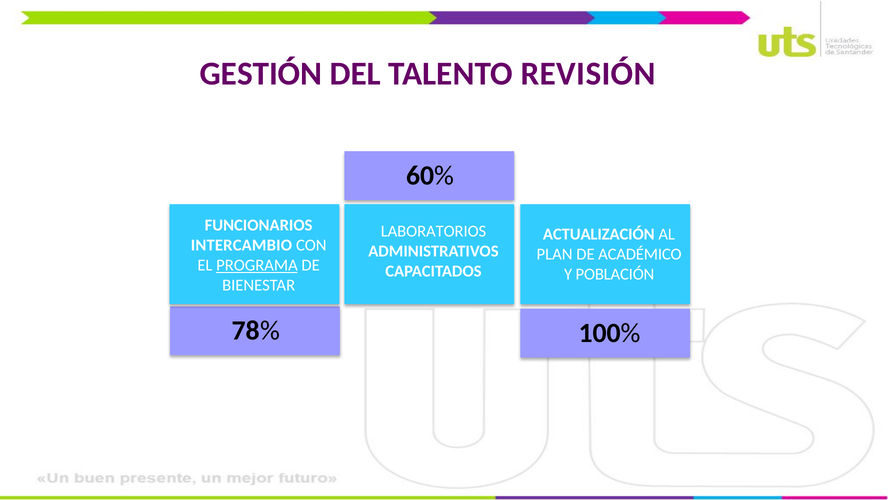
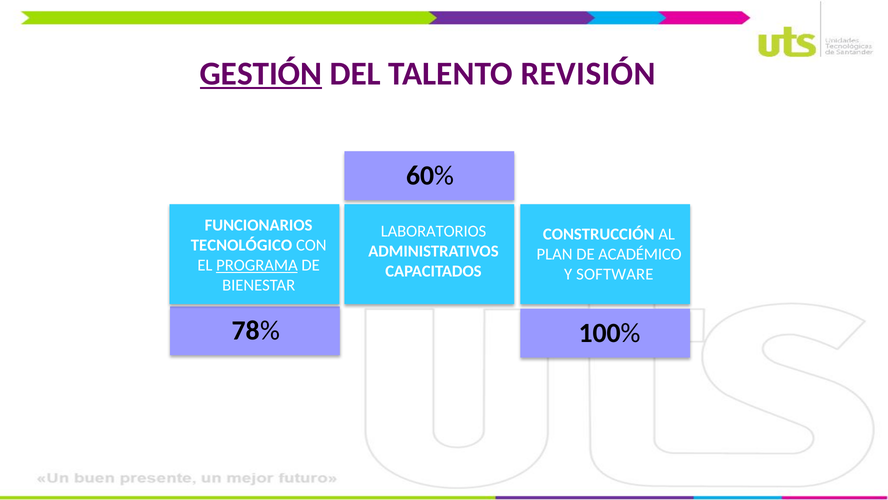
GESTIÓN underline: none -> present (261, 74)
ACTUALIZACIÓN: ACTUALIZACIÓN -> CONSTRUCCIÓN (599, 234)
INTERCAMBIO: INTERCAMBIO -> TECNOLÓGICO (241, 245)
POBLACIÓN: POBLACIÓN -> SOFTWARE (615, 274)
